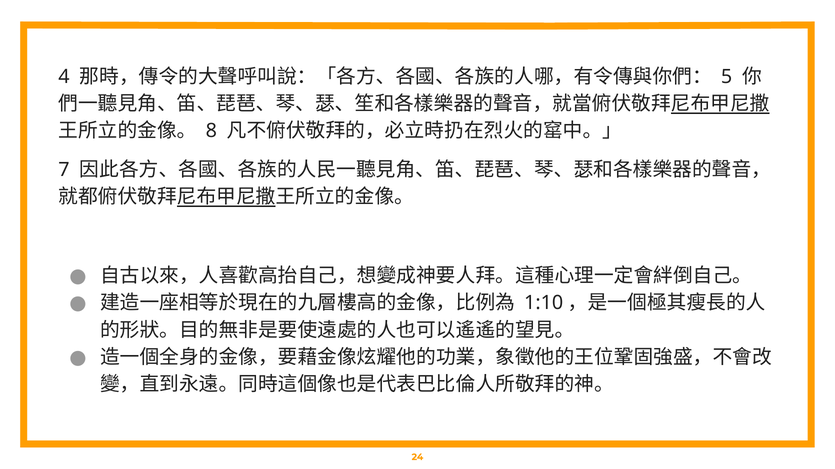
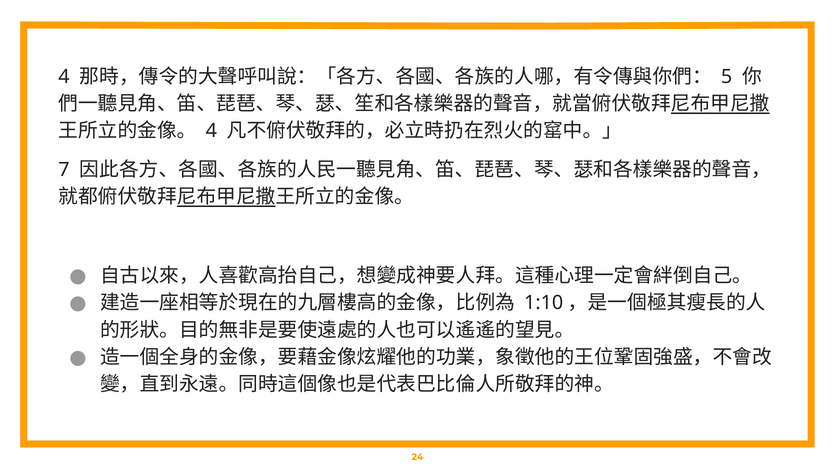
8: 8 -> 4 (211, 131)
